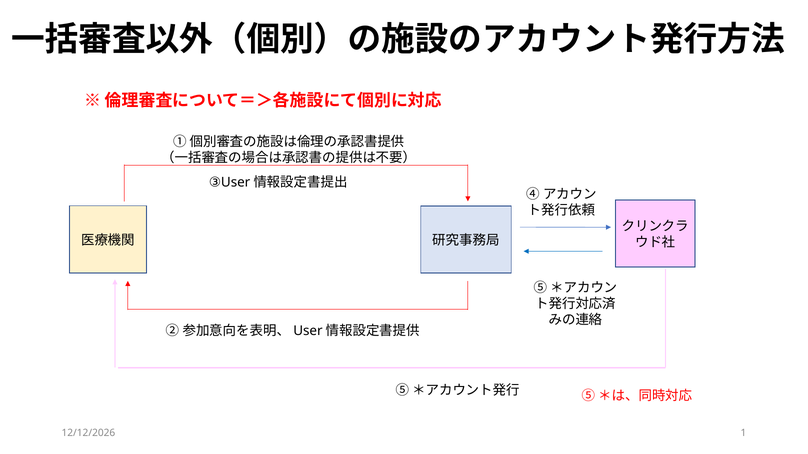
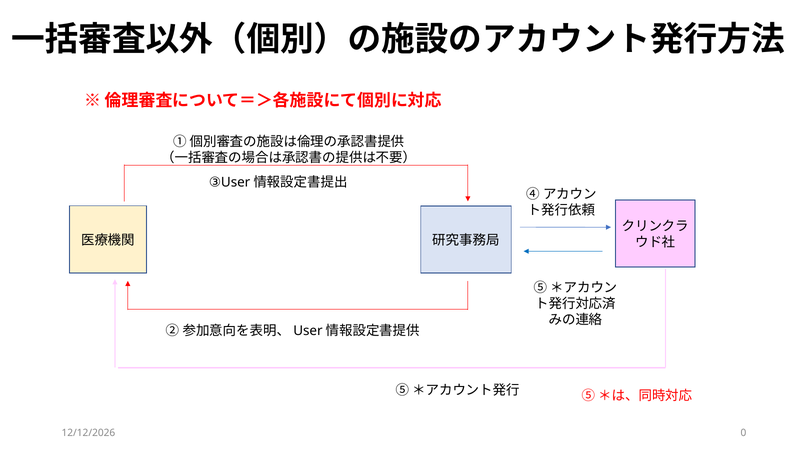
1: 1 -> 0 (744, 433)
